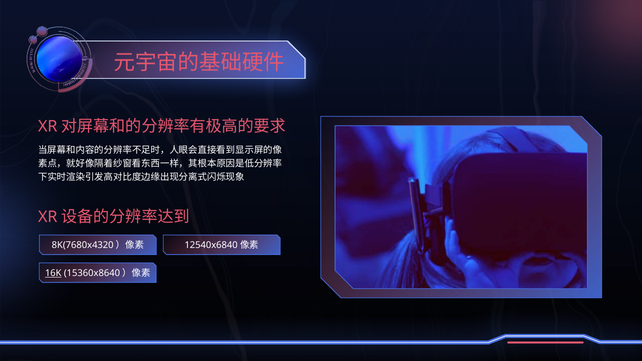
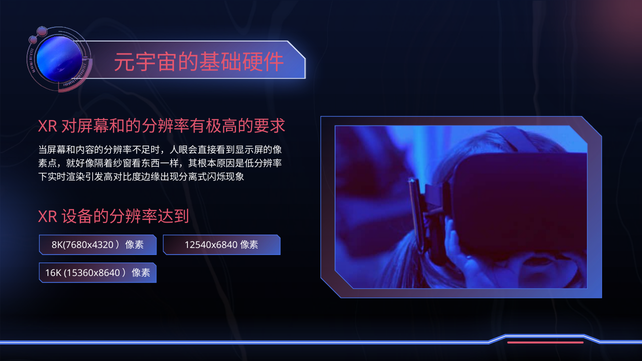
16K underline: present -> none (53, 273)
